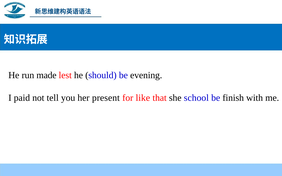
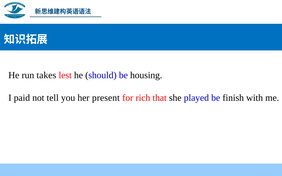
made: made -> takes (46, 75)
evening: evening -> housing (146, 75)
like: like -> rich (143, 98)
school: school -> played (196, 98)
